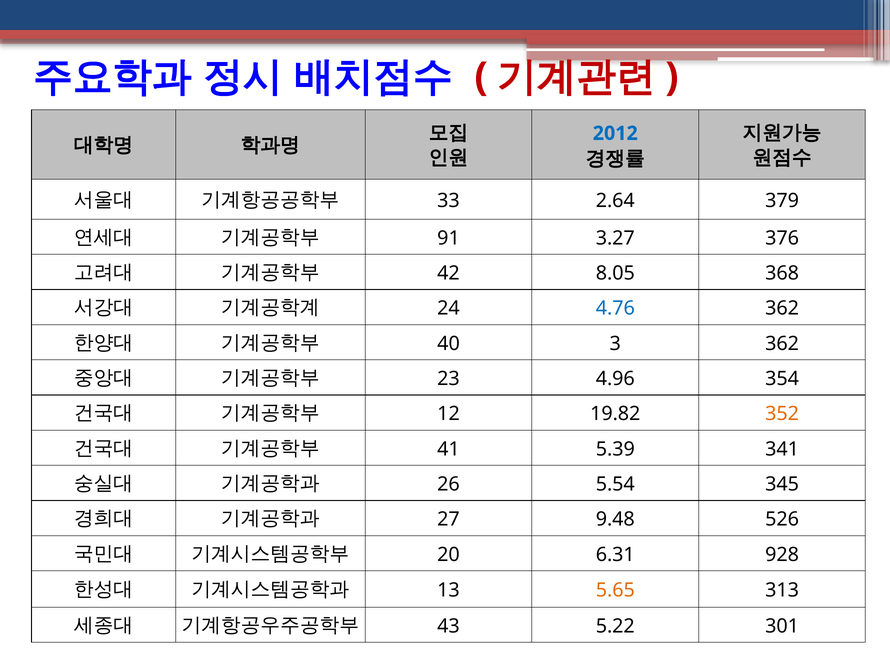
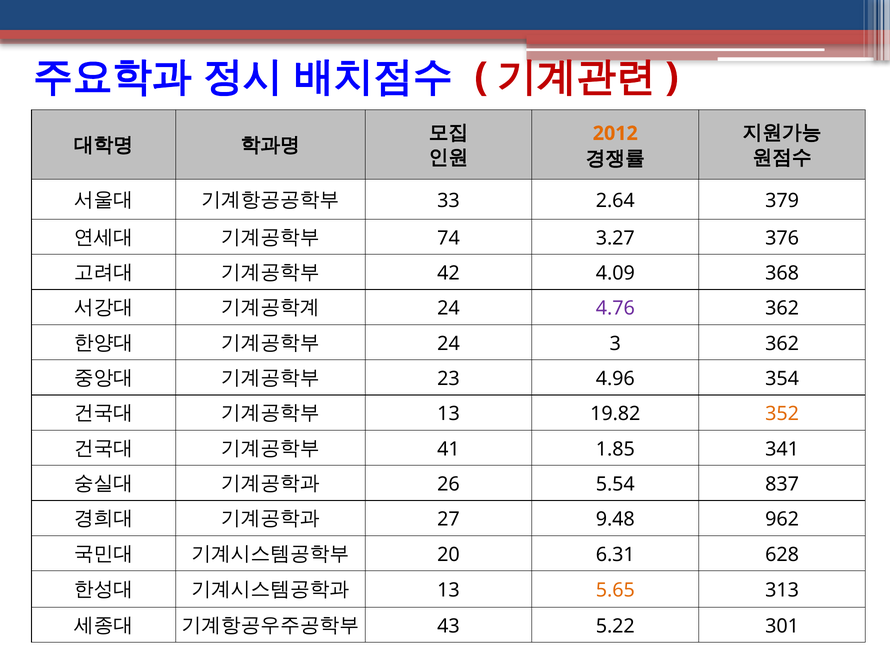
2012 colour: blue -> orange (615, 133)
91: 91 -> 74 (449, 238)
8.05: 8.05 -> 4.09 (615, 273)
4.76 colour: blue -> purple (615, 308)
40: 40 -> 24 (449, 343)
12: 12 -> 13 (449, 414)
5.39: 5.39 -> 1.85 (615, 449)
345: 345 -> 837 (782, 484)
526: 526 -> 962 (782, 519)
928: 928 -> 628 (782, 554)
